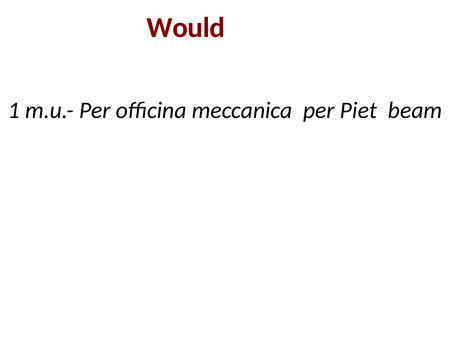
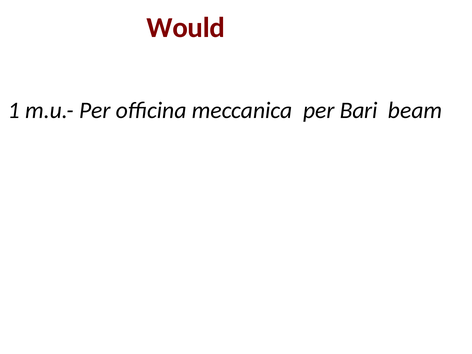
Piet: Piet -> Bari (359, 110)
